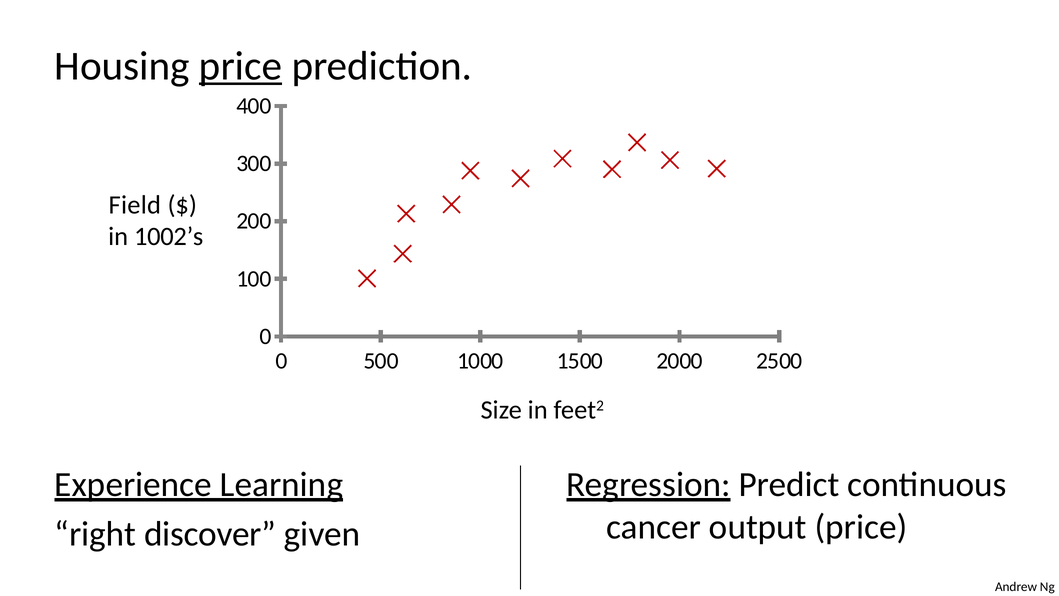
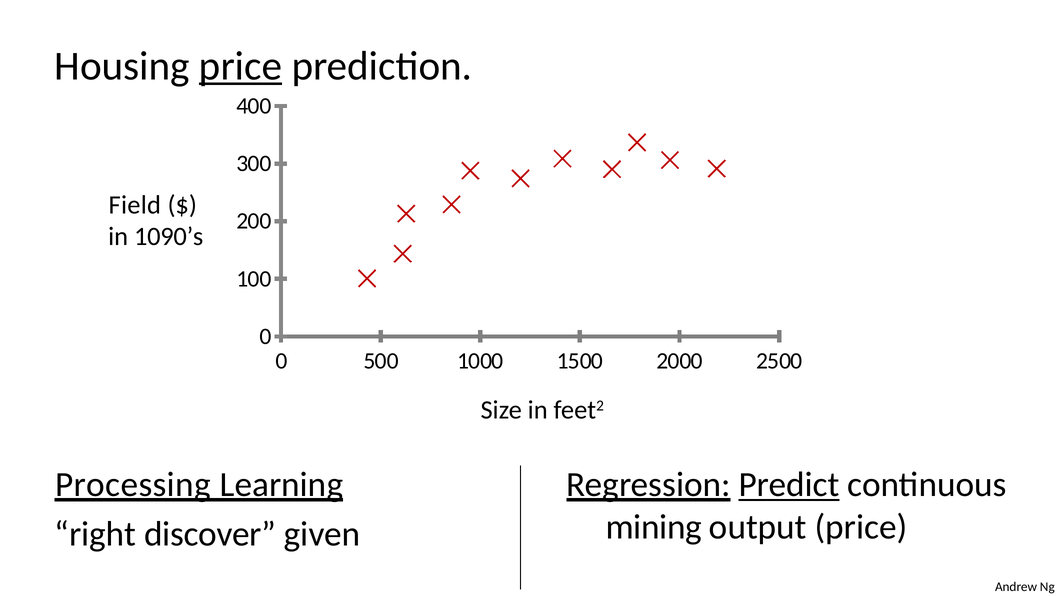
1002’s: 1002’s -> 1090’s (169, 237)
Experience: Experience -> Processing (133, 484)
Predict underline: none -> present (789, 484)
cancer: cancer -> mining (654, 527)
